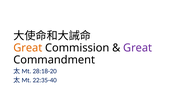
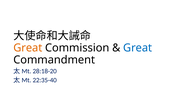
Great colour: purple -> blue (138, 48)
